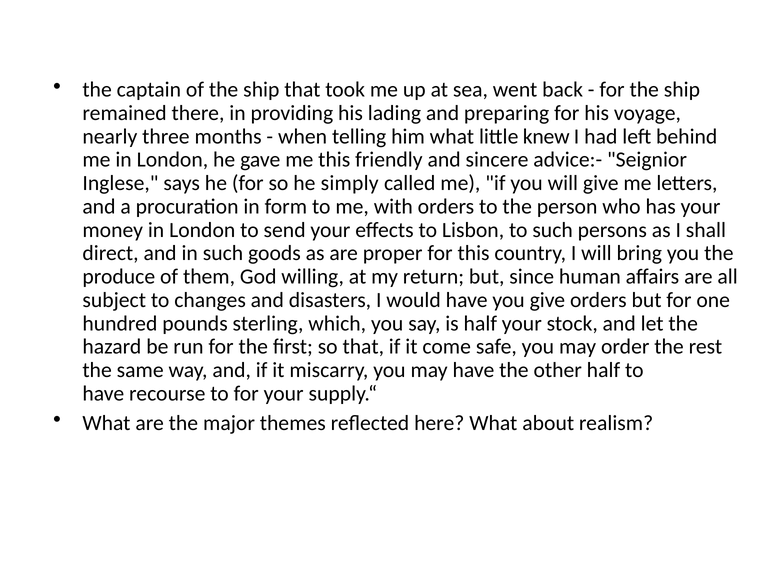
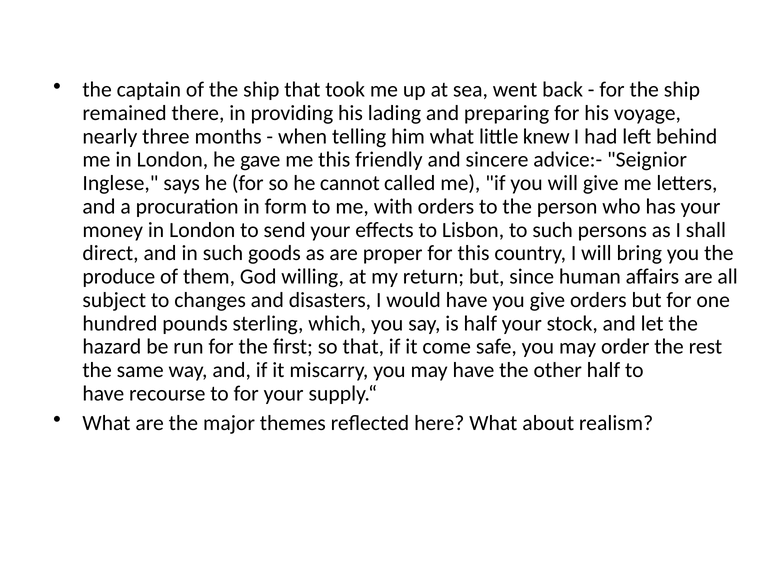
simply: simply -> cannot (350, 183)
